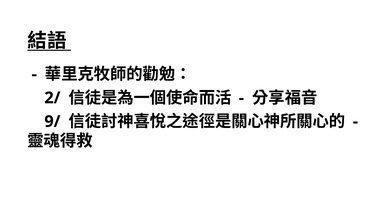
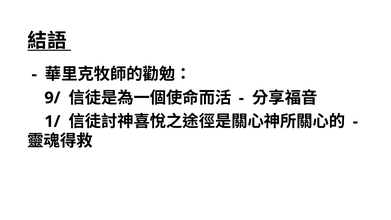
2/: 2/ -> 9/ (52, 98)
9/: 9/ -> 1/ (52, 121)
